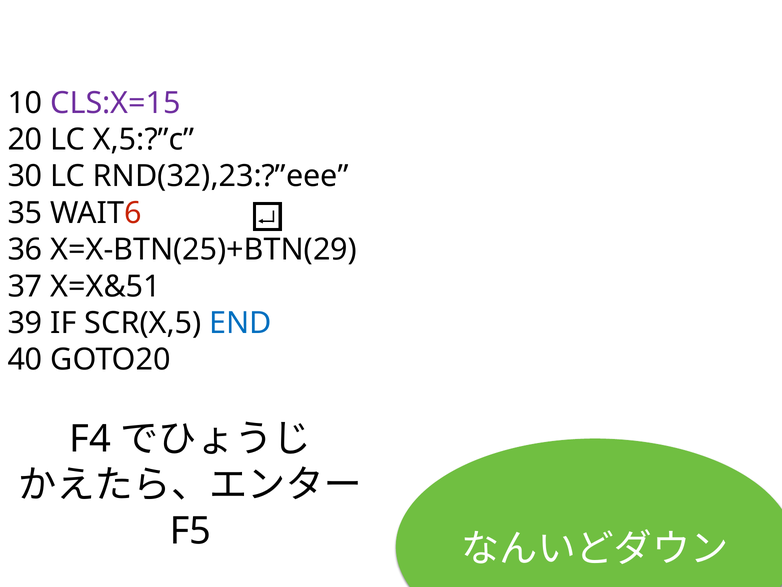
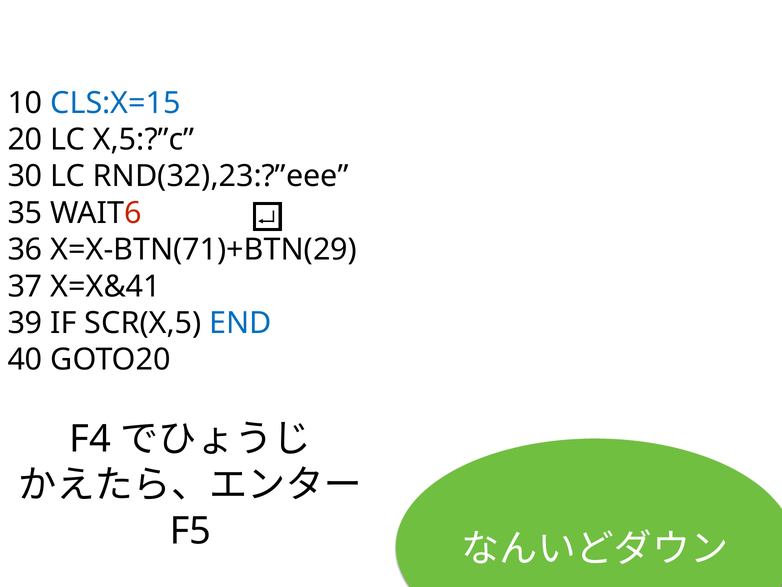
CLS:X=15 colour: purple -> blue (116, 103)
X=X-BTN(25)+BTN(29: X=X-BTN(25)+BTN(29 -> X=X-BTN(71)+BTN(29 (204, 250)
X=X&51: X=X&51 -> X=X&41 (106, 286)
